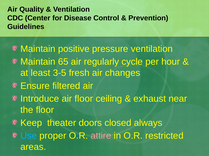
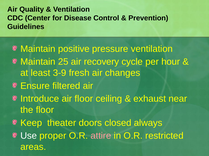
65: 65 -> 25 (63, 62)
regularly: regularly -> recovery (101, 62)
3-5: 3-5 -> 3-9 (60, 73)
Use colour: light blue -> white (29, 136)
